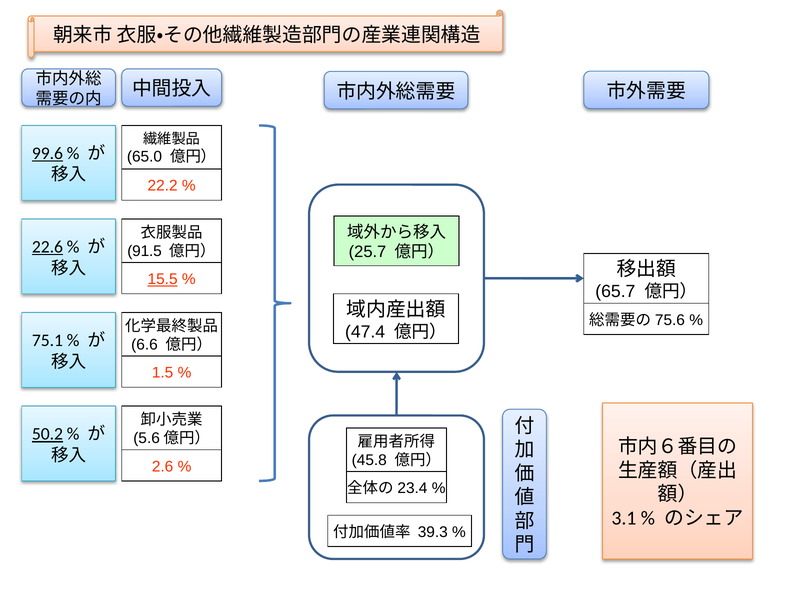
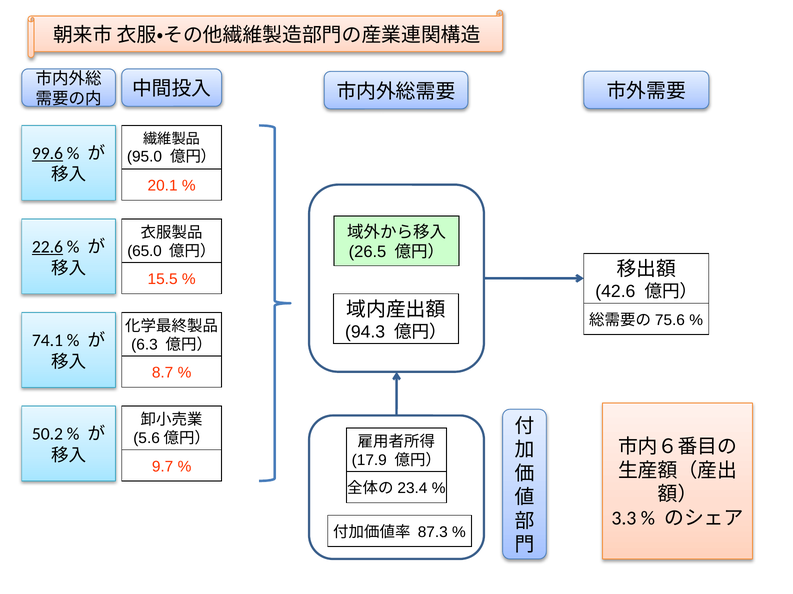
65.0: 65.0 -> 95.0 (144, 157)
22.2: 22.2 -> 20.1 (163, 186)
91.5: 91.5 -> 65.0 (145, 251)
25.7: 25.7 -> 26.5 (368, 252)
15.5 underline: present -> none (163, 280)
65.7: 65.7 -> 42.6 (615, 292)
47.4: 47.4 -> 94.3 (365, 332)
75.1: 75.1 -> 74.1 (47, 341)
6.6: 6.6 -> 6.3 (144, 345)
1.5: 1.5 -> 8.7 (163, 373)
50.2 underline: present -> none (47, 435)
45.8: 45.8 -> 17.9 (369, 461)
2.6: 2.6 -> 9.7 (163, 467)
3.1: 3.1 -> 3.3 (624, 519)
39.3: 39.3 -> 87.3 (433, 533)
